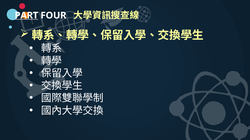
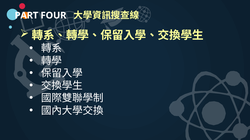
PART underline: present -> none (26, 15)
